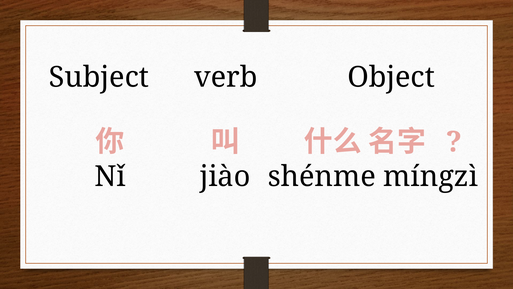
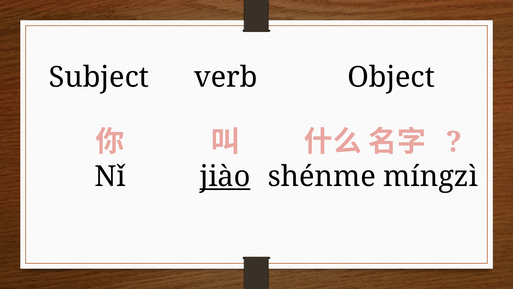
jiào underline: none -> present (225, 176)
